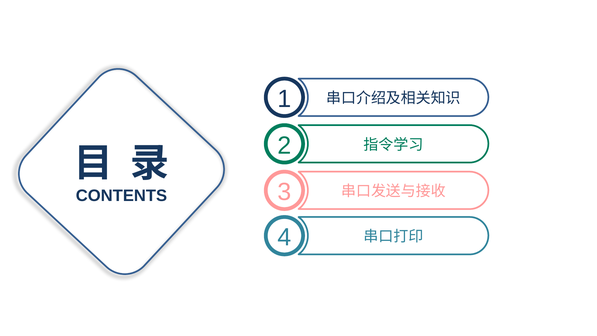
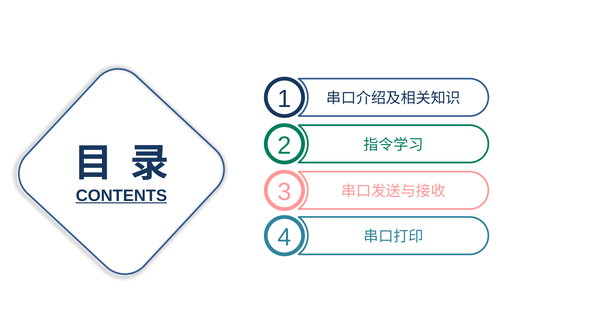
CONTENTS underline: none -> present (121, 195)
